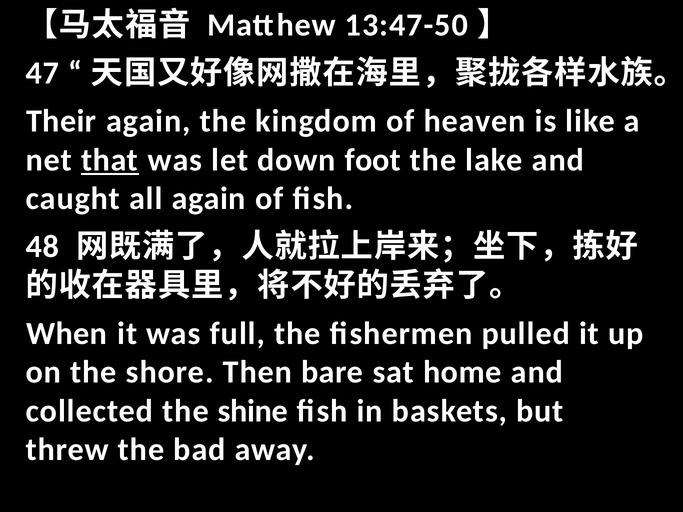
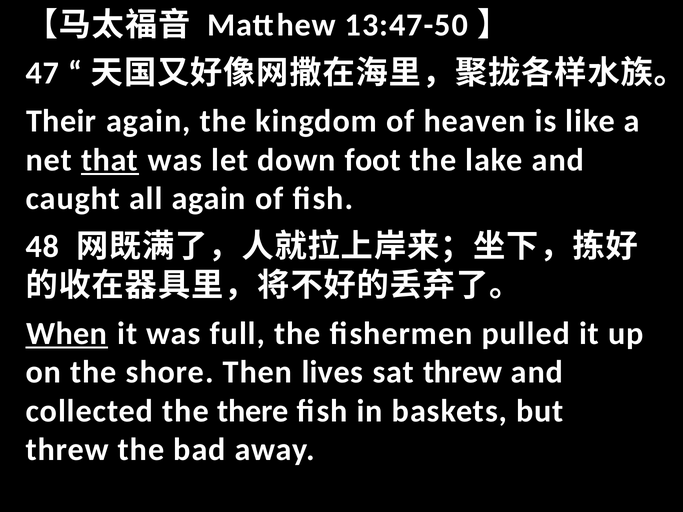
When underline: none -> present (67, 334)
bare: bare -> lives (332, 373)
sat home: home -> threw (463, 373)
shine: shine -> there (253, 411)
